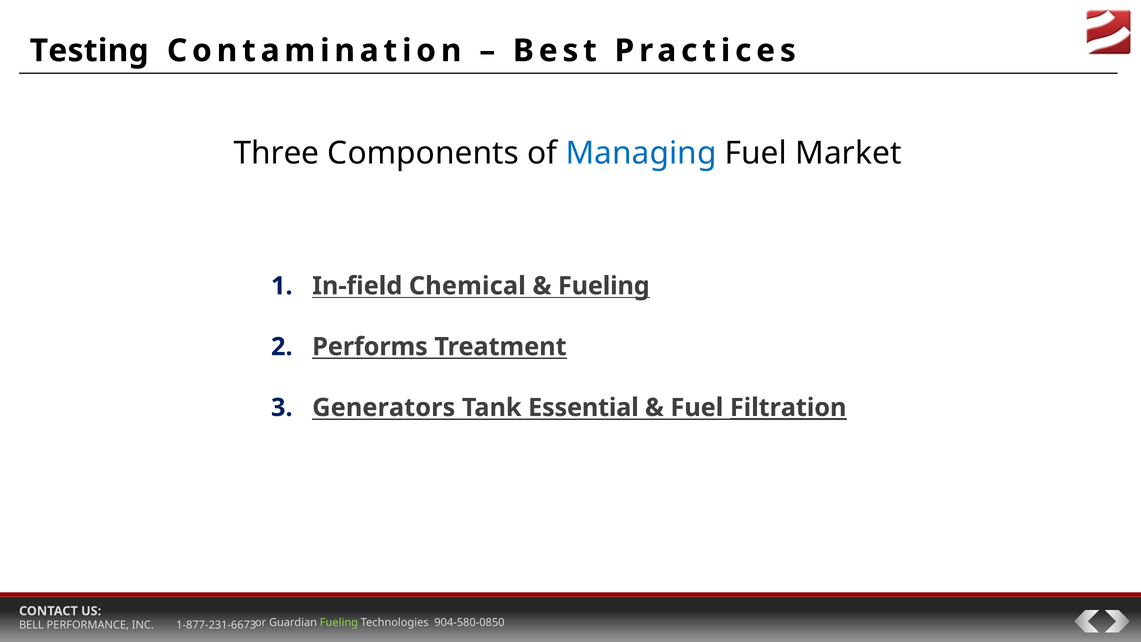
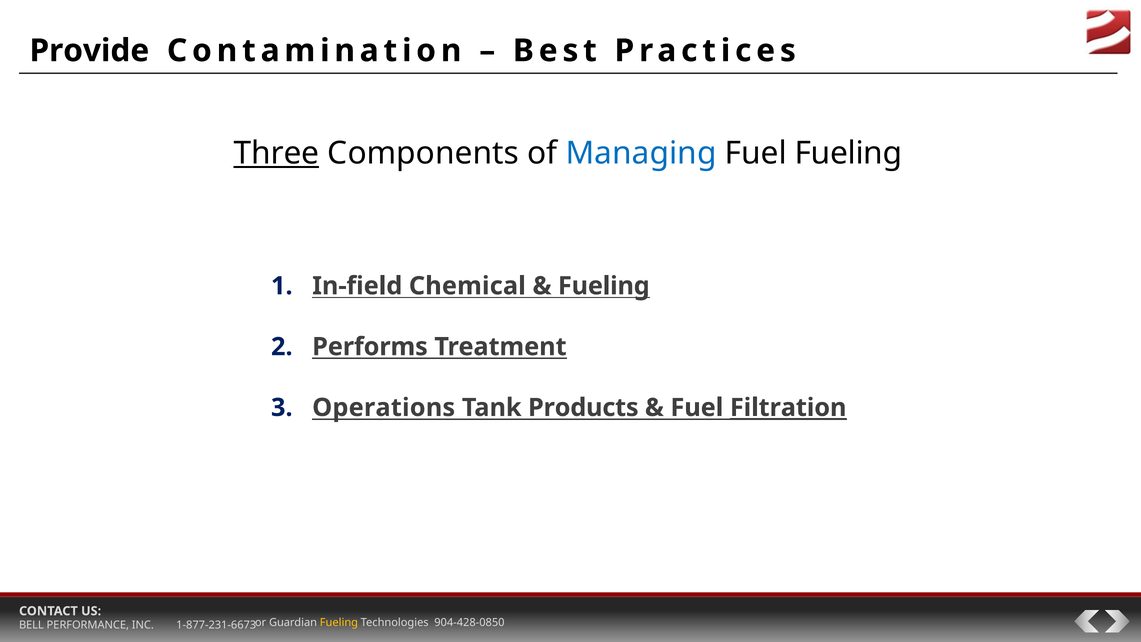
Testing: Testing -> Provide (89, 51)
Three underline: none -> present (276, 153)
Fuel Market: Market -> Fueling (849, 153)
Generators: Generators -> Operations (384, 408)
Essential: Essential -> Products (583, 408)
Fueling colour: light green -> yellow (339, 622)
904-580-0850: 904-580-0850 -> 904-428-0850 (469, 622)
